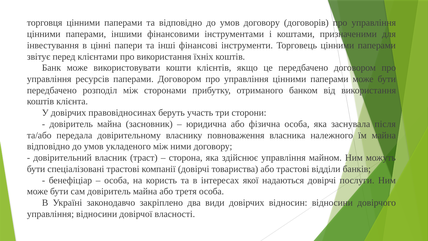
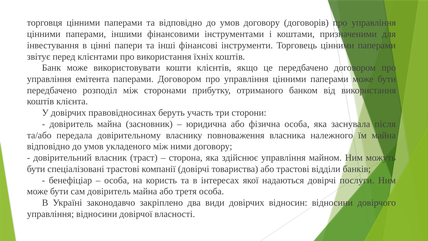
ресурсів: ресурсів -> емітента (92, 79)
